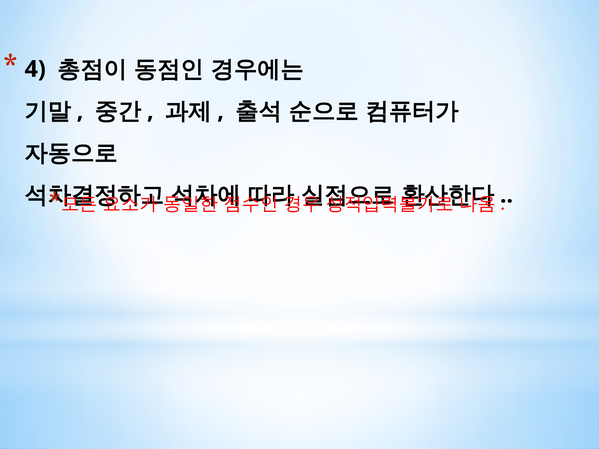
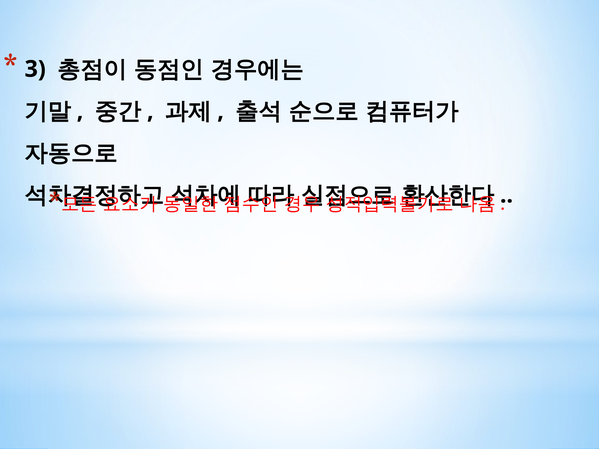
4: 4 -> 3 (35, 69)
